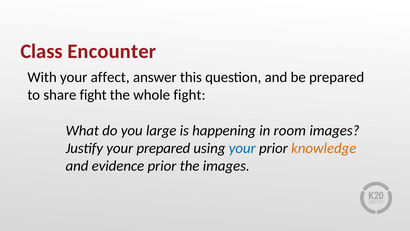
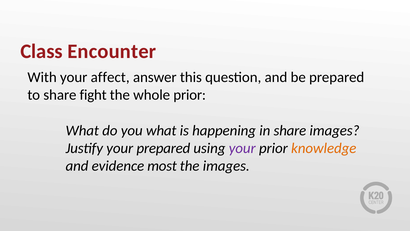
whole fight: fight -> prior (190, 95)
you large: large -> what (161, 130)
in room: room -> share (290, 130)
your colour: blue -> purple (242, 148)
evidence prior: prior -> most (162, 166)
